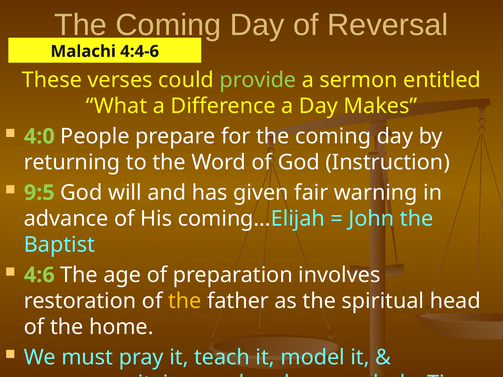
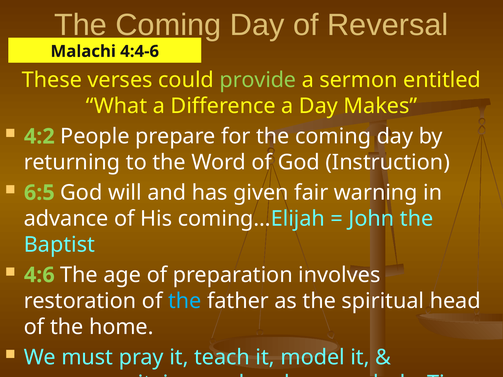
4:0: 4:0 -> 4:2 (39, 137)
9:5: 9:5 -> 6:5 (39, 193)
the colour: yellow -> light blue (185, 301)
